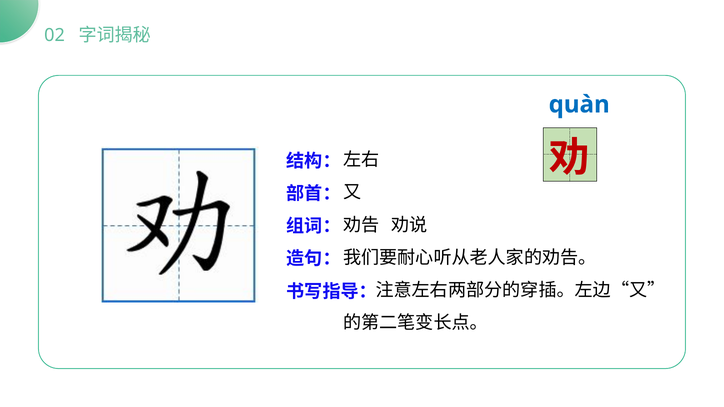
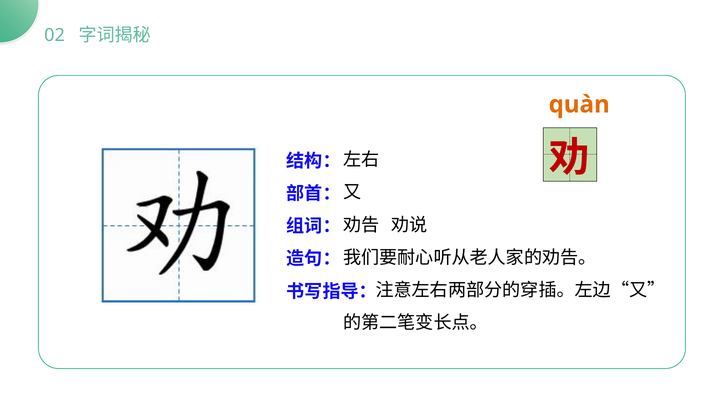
quàn colour: blue -> orange (579, 105)
